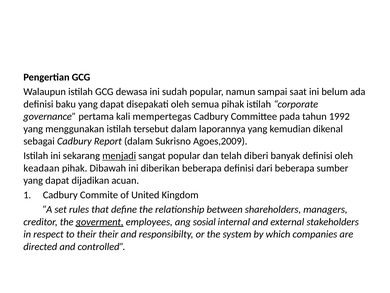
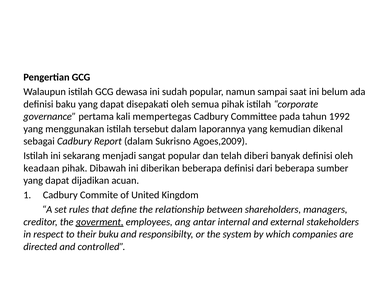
menjadi underline: present -> none (119, 155)
sosial: sosial -> antar (204, 222)
their their: their -> buku (109, 234)
